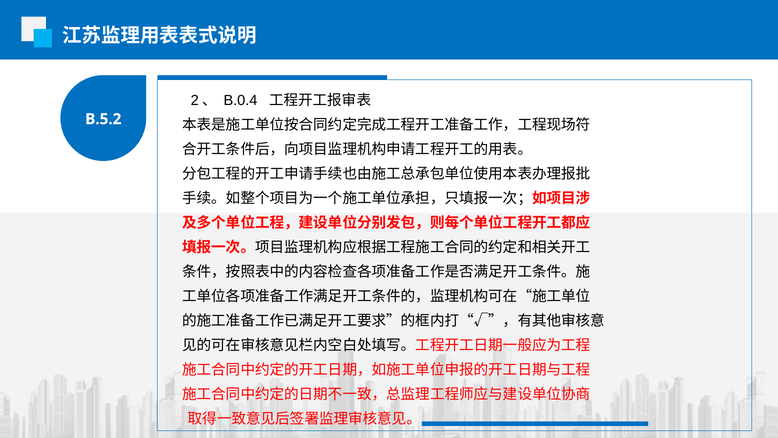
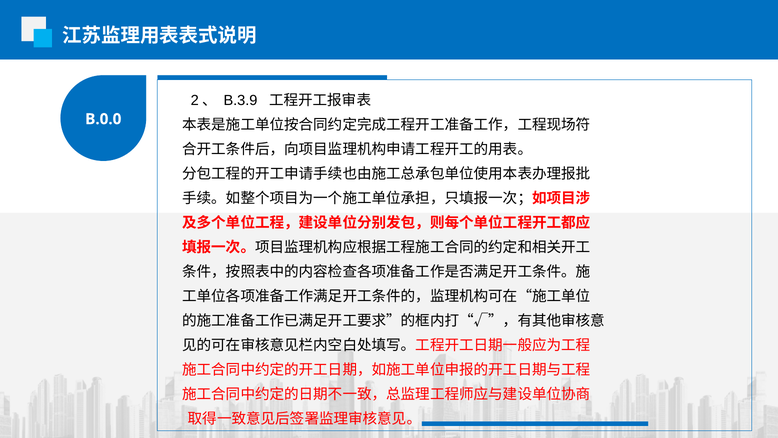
B.0.4: B.0.4 -> B.3.9 (240, 100)
B.5.2: B.5.2 -> B.0.0 (103, 119)
